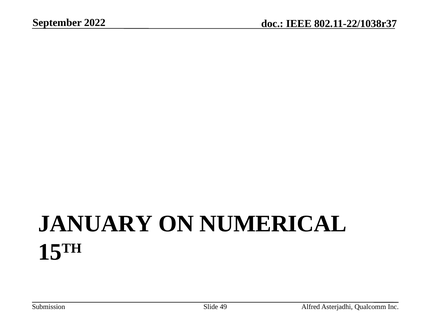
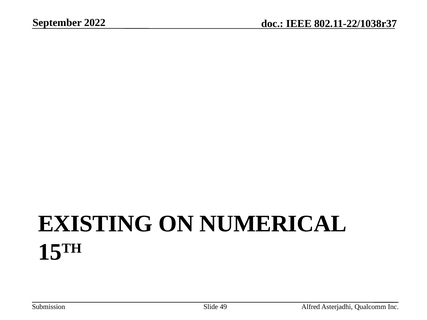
JANUARY: JANUARY -> EXISTING (95, 224)
